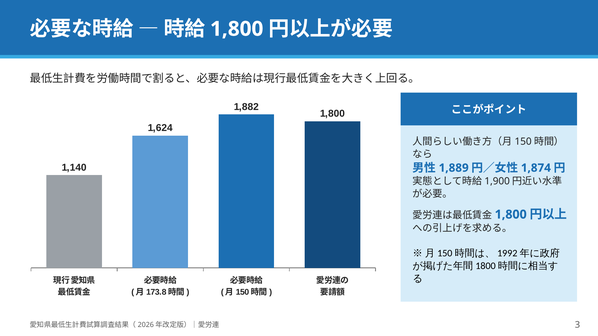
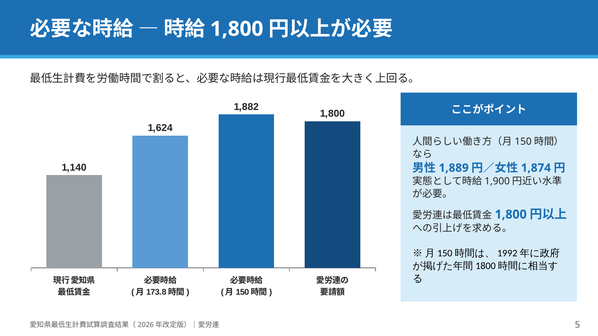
3: 3 -> 5 (577, 325)
